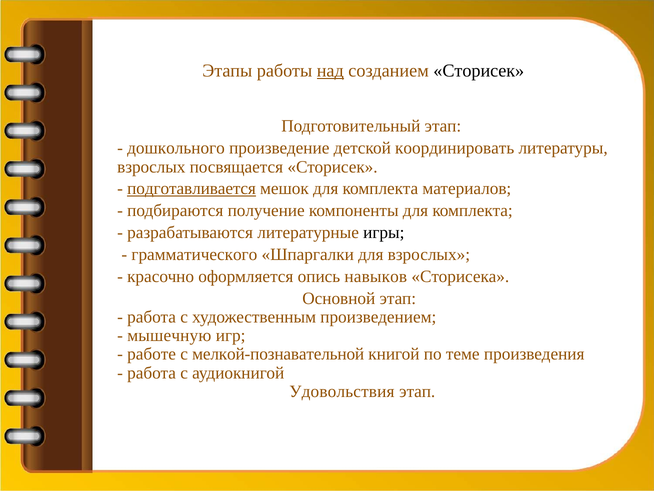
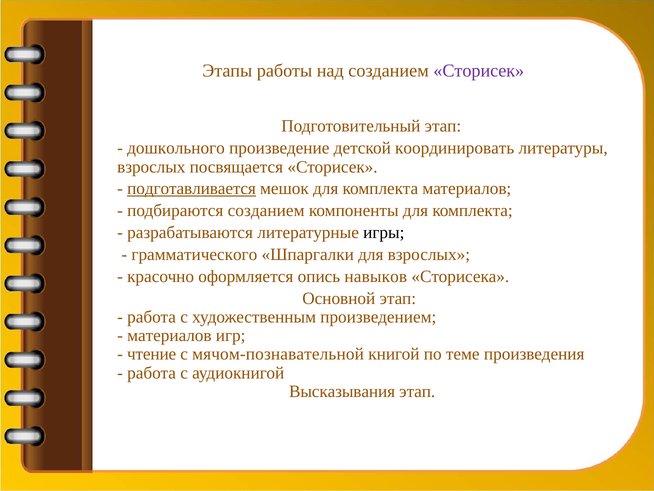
над underline: present -> none (330, 70)
Сторисек colour: black -> purple (479, 70)
подбираются получение: получение -> созданием (266, 210)
мышечную: мышечную -> материалов (169, 335)
работе: работе -> чтение (152, 354)
мелкой-познавательной: мелкой-познавательной -> мячом-познавательной (278, 354)
Удовольствия: Удовольствия -> Высказывания (342, 391)
